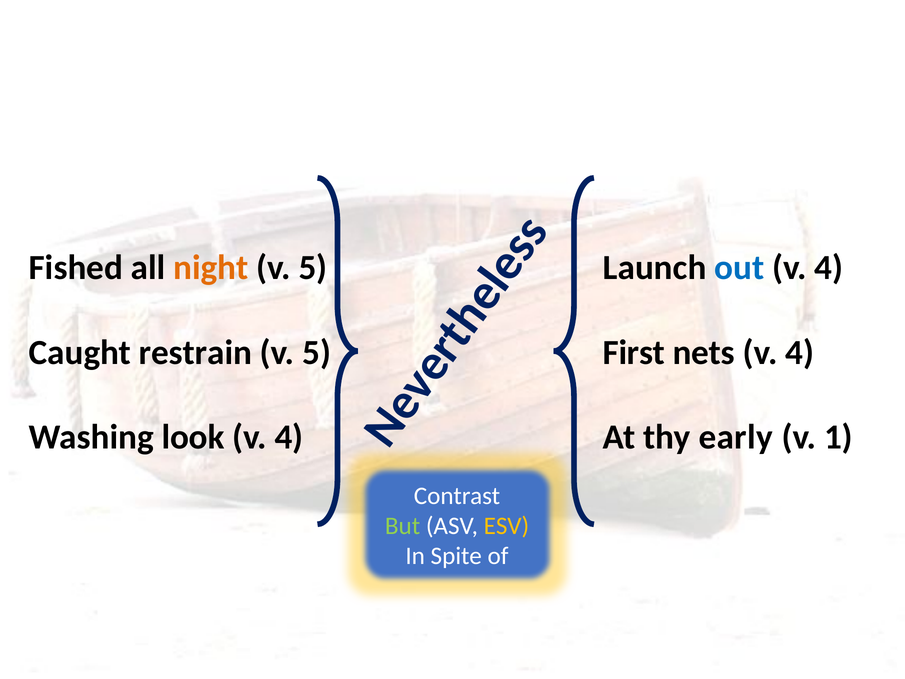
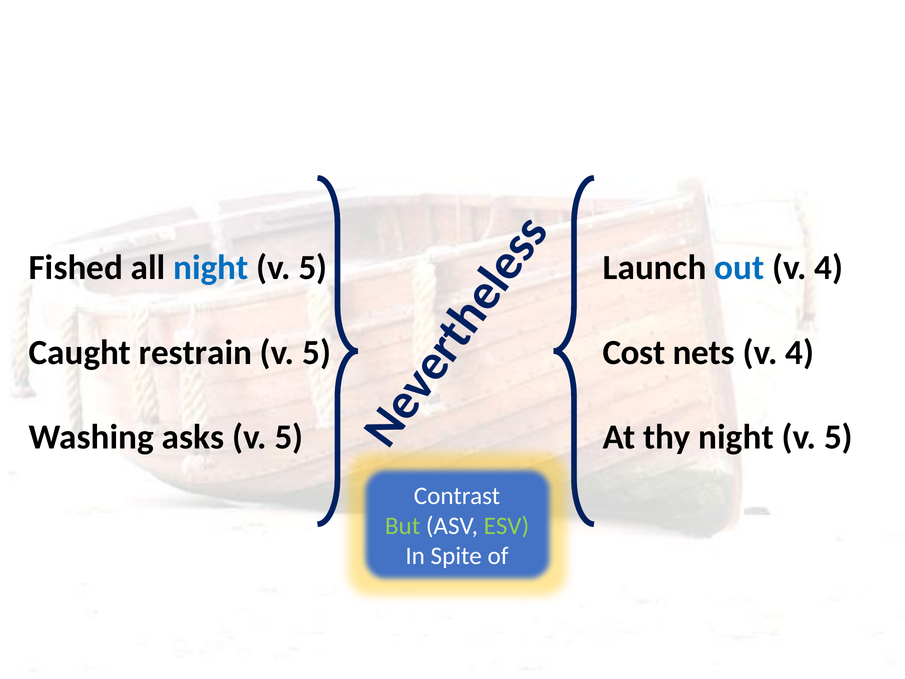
night colour: orange -> blue (211, 268)
First: First -> Cost (634, 352)
look: look -> asks (193, 437)
4: 4 -> 5 (289, 437)
thy early: early -> night (736, 437)
1: 1 -> 5 (838, 437)
ESV colour: yellow -> light green (506, 526)
